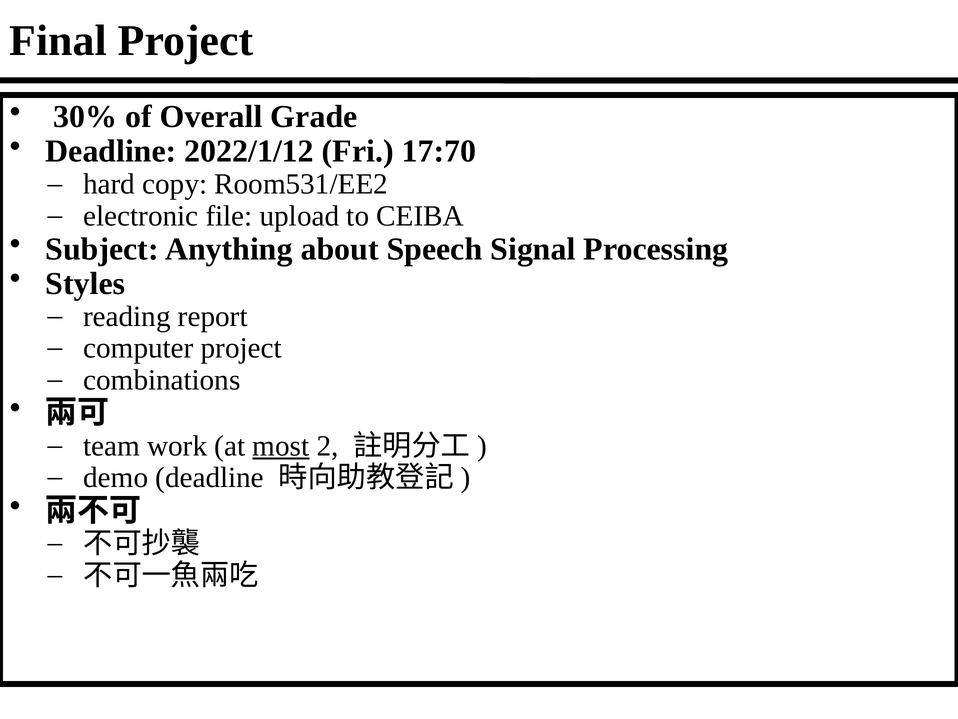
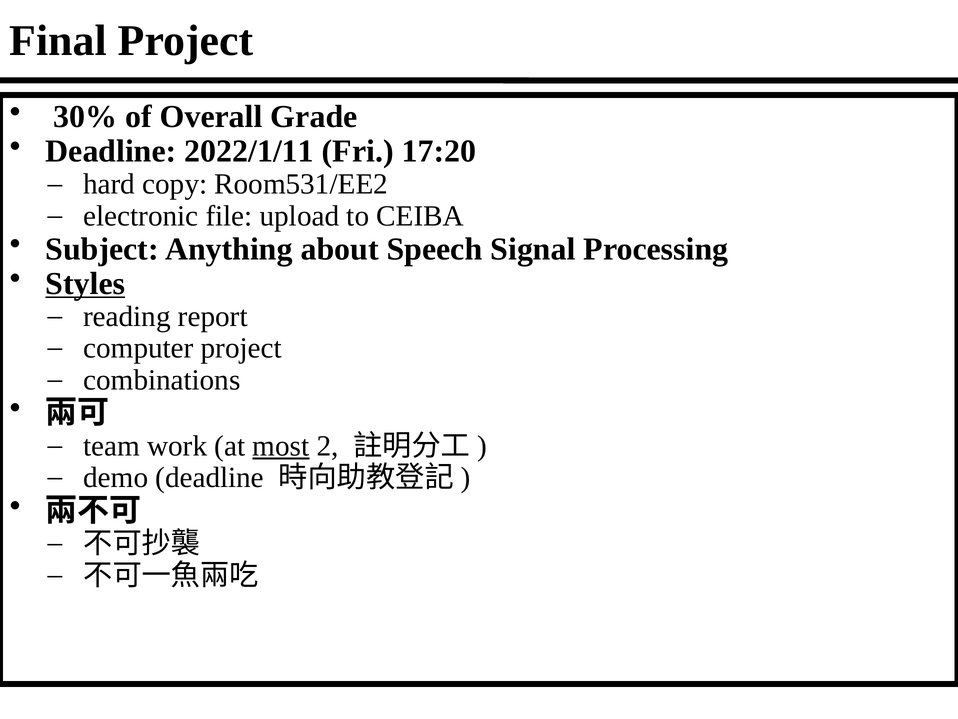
2022/1/12: 2022/1/12 -> 2022/1/11 (249, 151)
17:70: 17:70 -> 17:20 (439, 151)
Styles underline: none -> present (85, 283)
